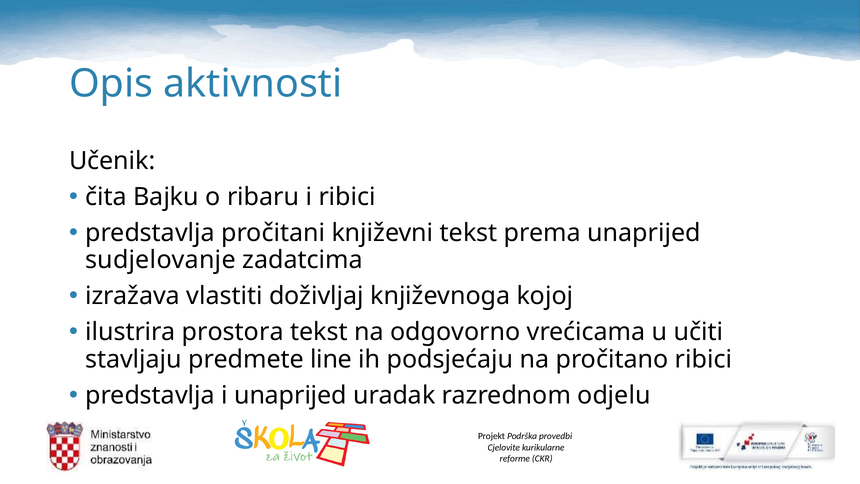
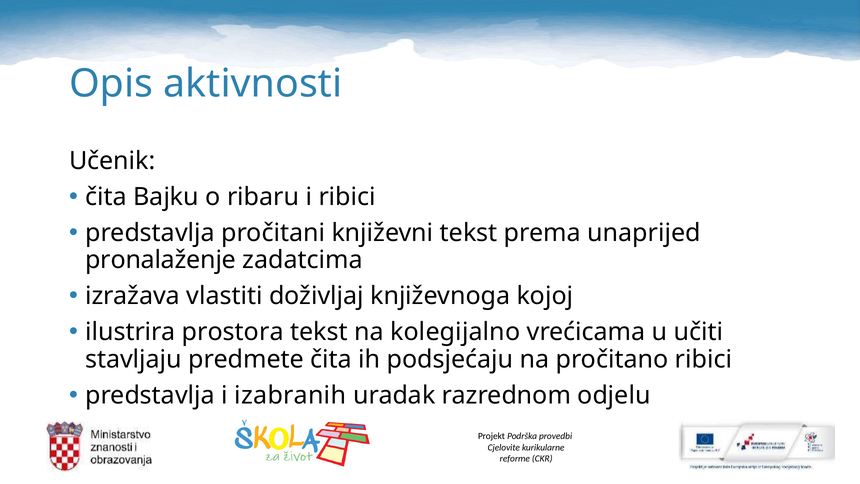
sudjelovanje: sudjelovanje -> pronalaženje (161, 260)
odgovorno: odgovorno -> kolegijalno (455, 332)
predmete line: line -> čita (331, 359)
i unaprijed: unaprijed -> izabranih (290, 395)
